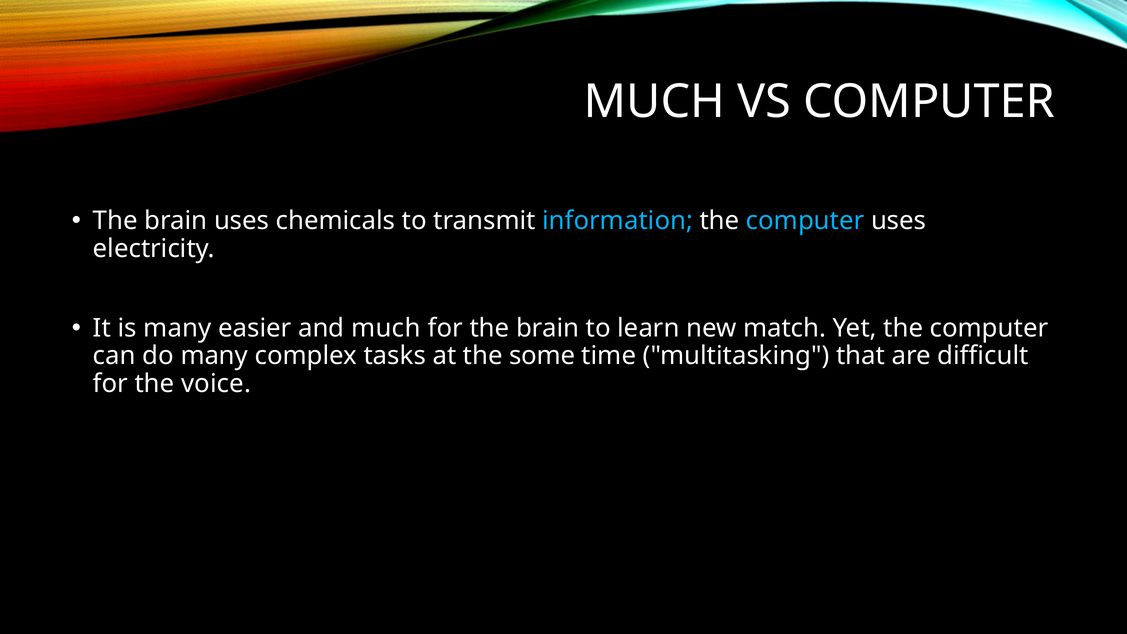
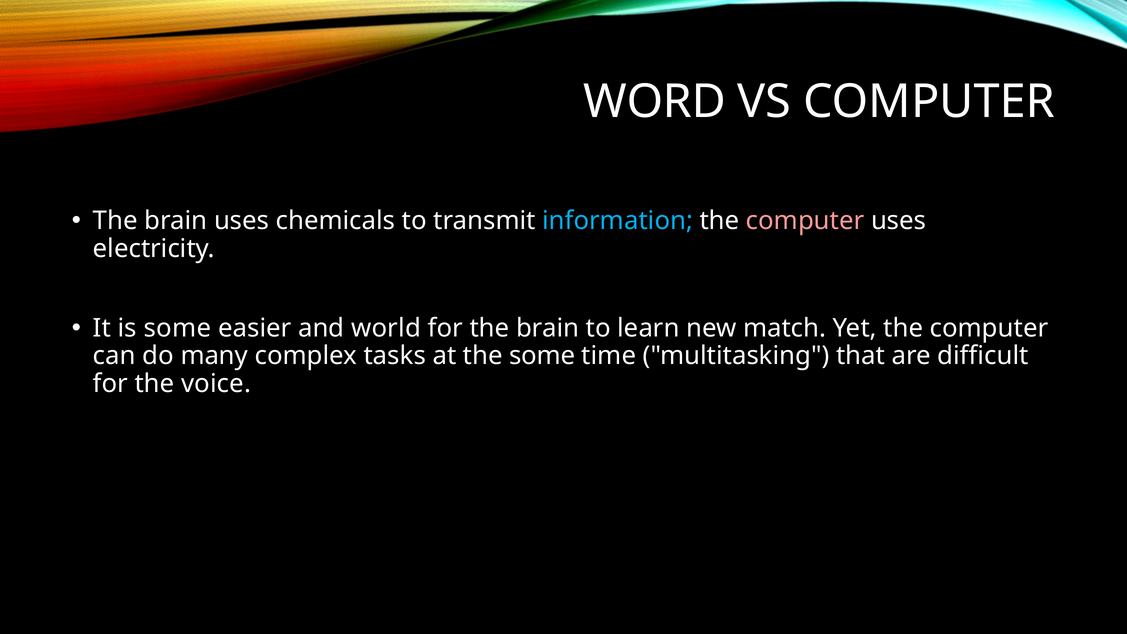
MUCH: MUCH -> WORD (655, 102)
computer colour: light blue -> pink (805, 221)
is many: many -> some (177, 328)
and much: much -> world (386, 328)
